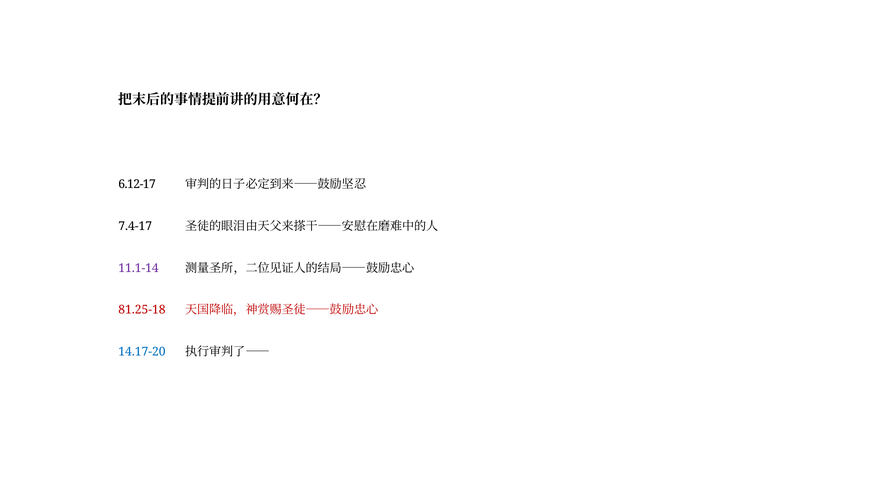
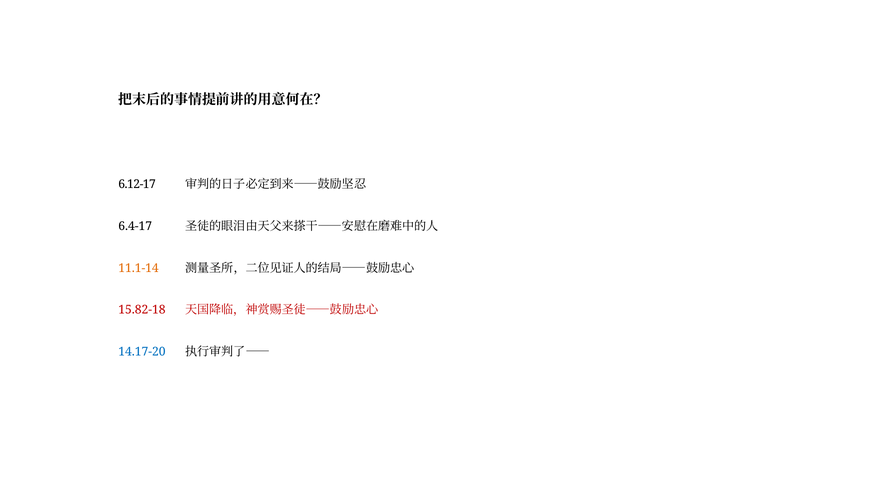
7.4-17: 7.4-17 -> 6.4-17 (135, 226)
11.1-14 colour: purple -> orange (139, 268)
81.25-18: 81.25-18 -> 15.82-18 (142, 310)
